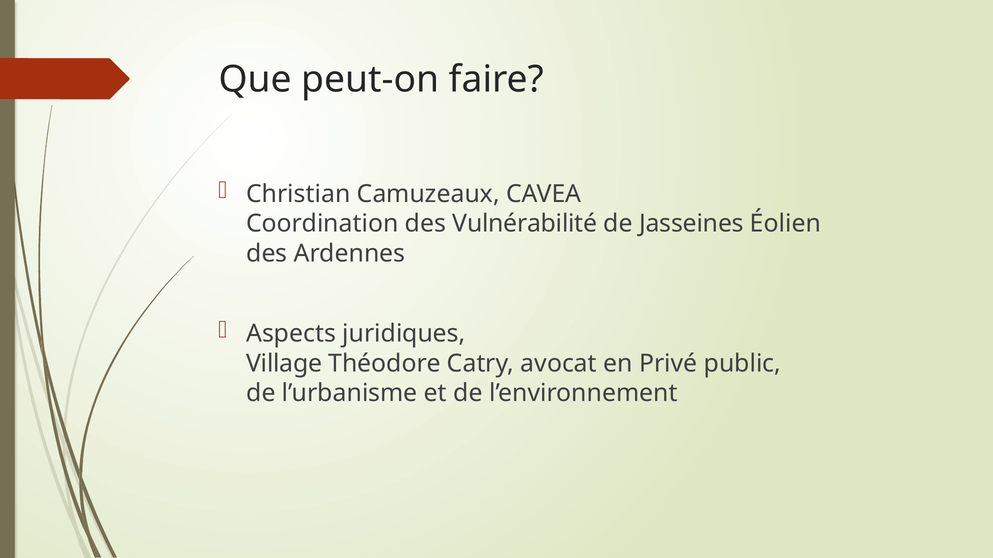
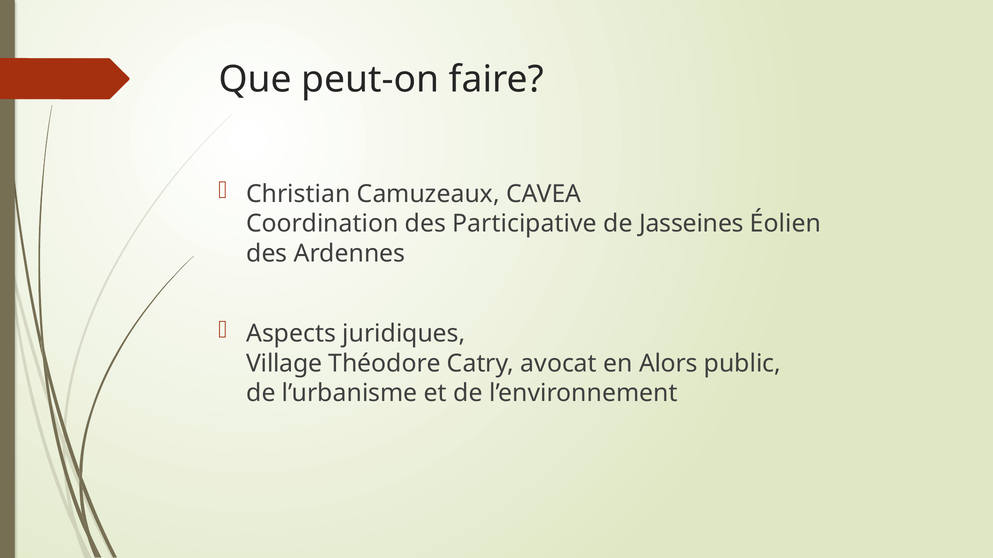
Vulnérabilité: Vulnérabilité -> Participative (525, 224)
Privé: Privé -> Alors (668, 364)
